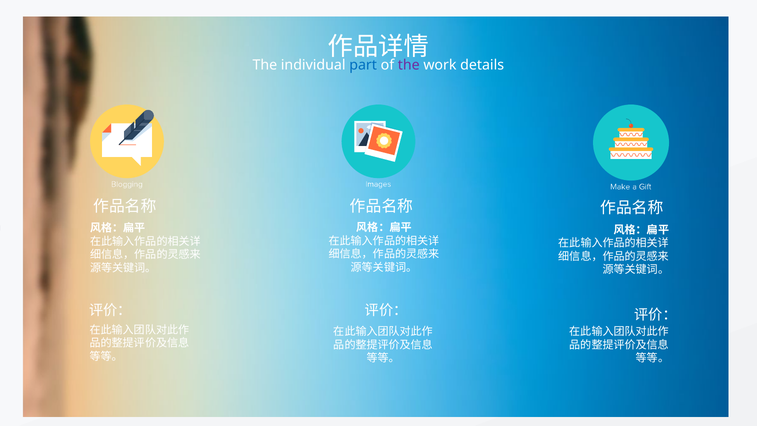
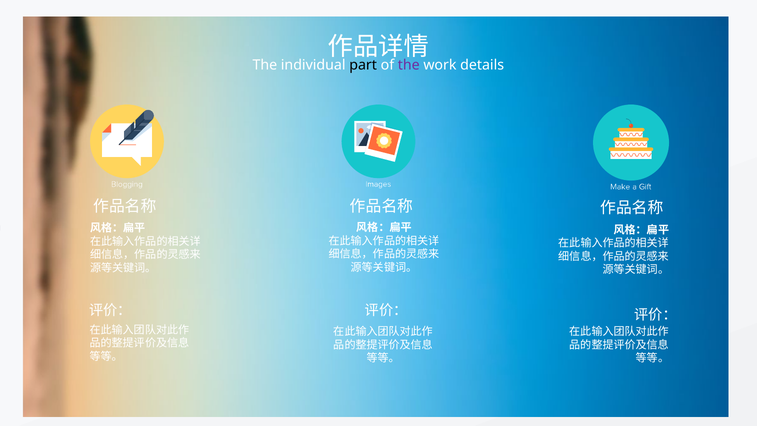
part colour: blue -> black (363, 65)
